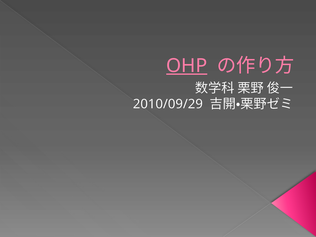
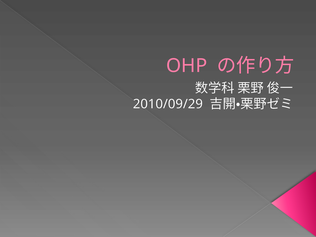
OHP underline: present -> none (187, 66)
